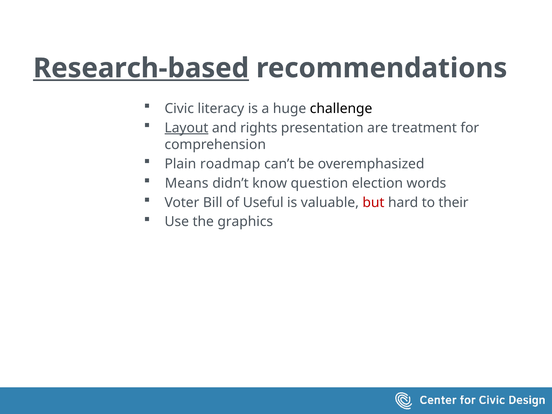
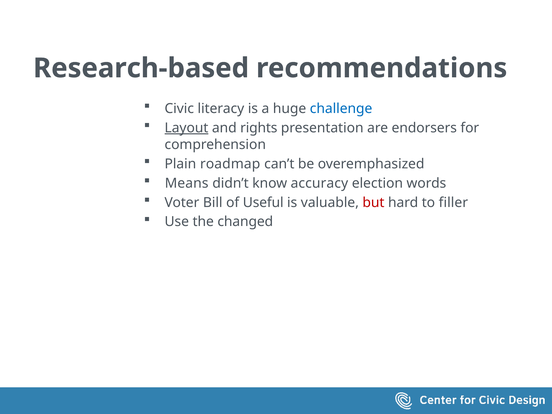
Research-based underline: present -> none (141, 68)
challenge colour: black -> blue (341, 109)
treatment: treatment -> endorsers (424, 128)
question: question -> accuracy (319, 183)
their: their -> filler (453, 202)
graphics: graphics -> changed (245, 222)
